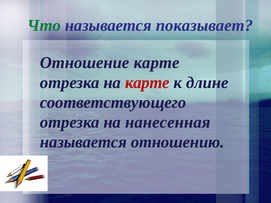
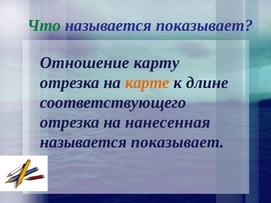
Отношение карте: карте -> карту (157, 63)
карте colour: red -> orange (147, 83)
отношению: отношению -> показывает (177, 142)
